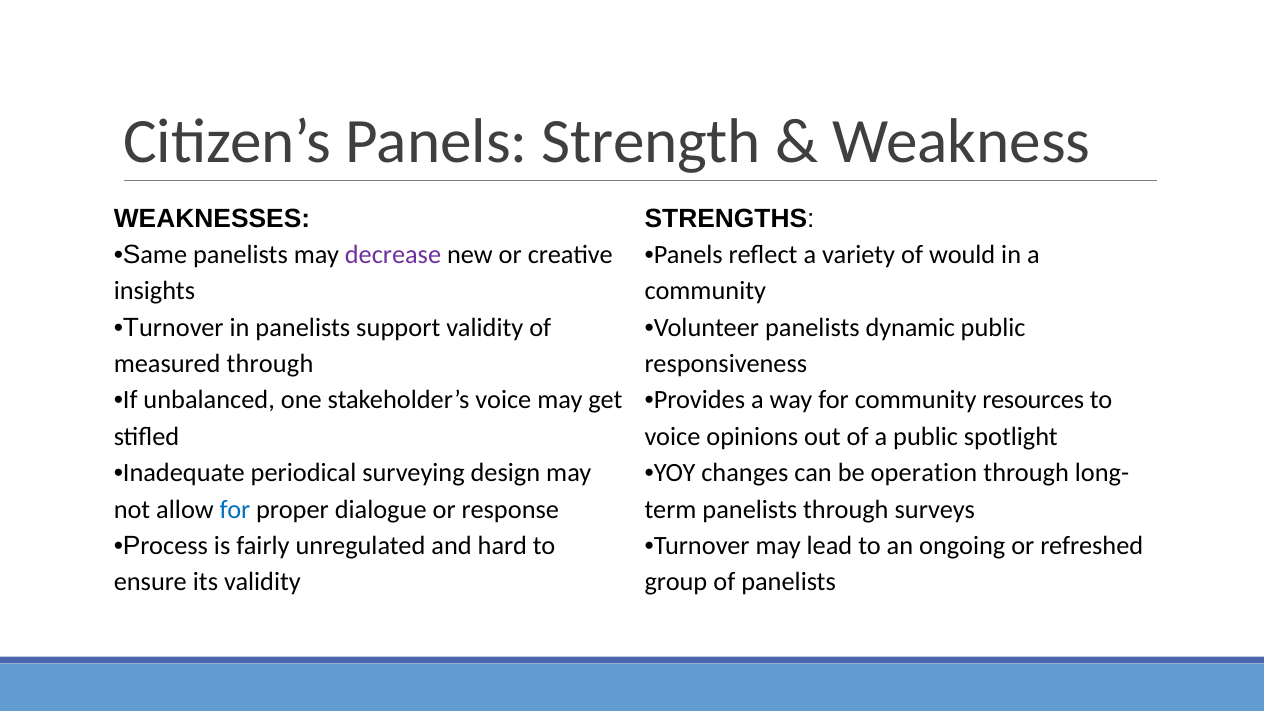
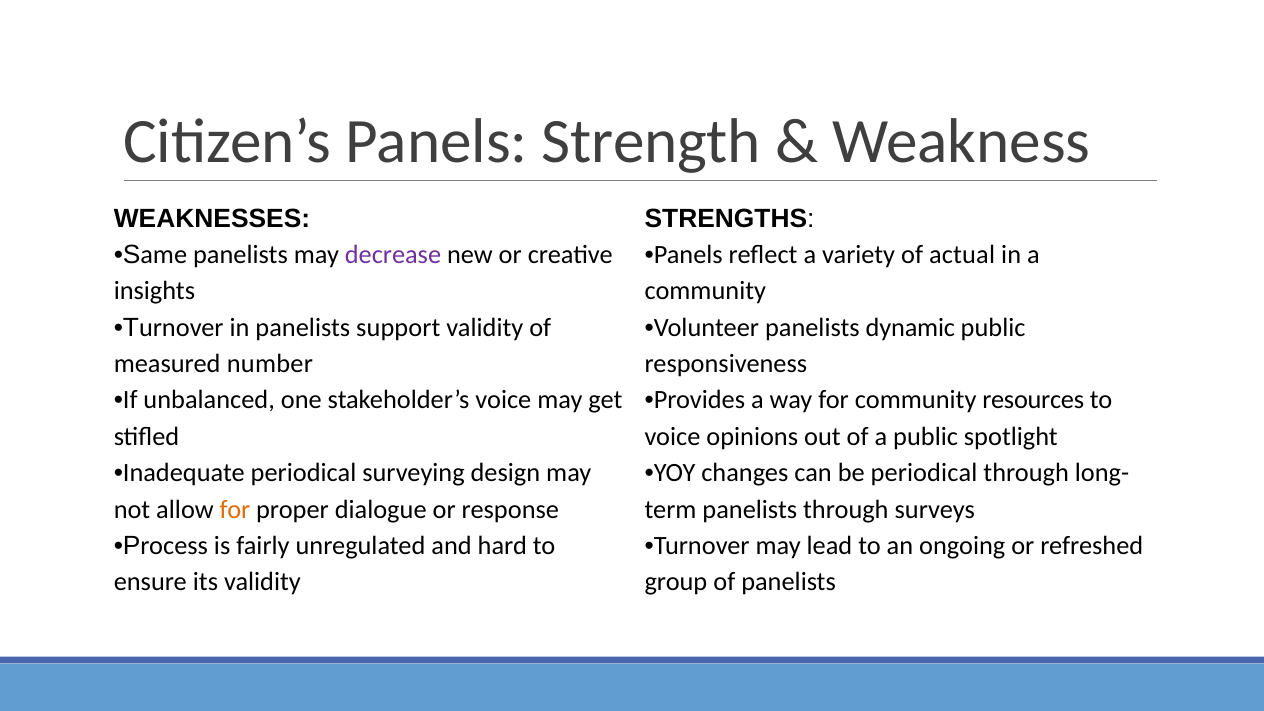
would: would -> actual (962, 255)
measured through: through -> number (270, 364)
be operation: operation -> periodical (924, 473)
for colour: blue -> orange (235, 509)
